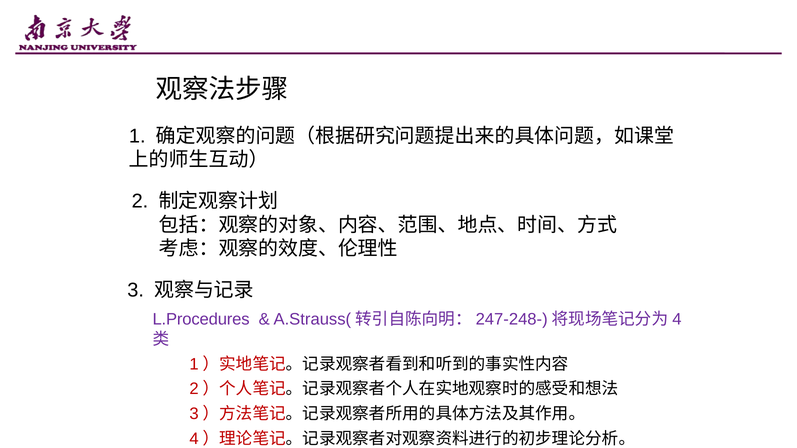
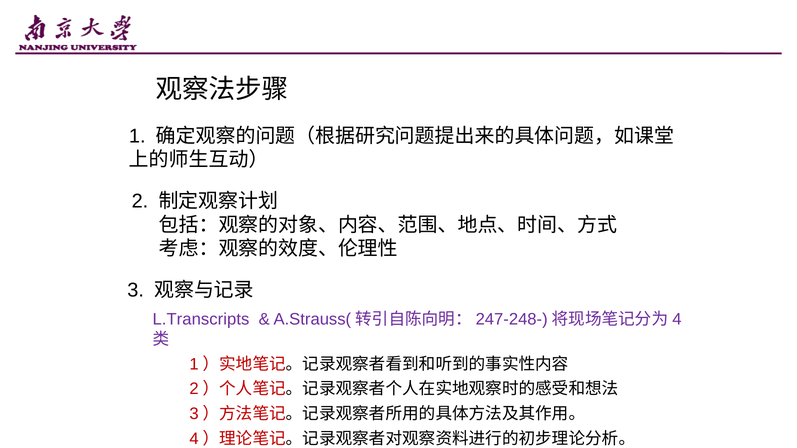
L.Procedures: L.Procedures -> L.Transcripts (201, 319)
